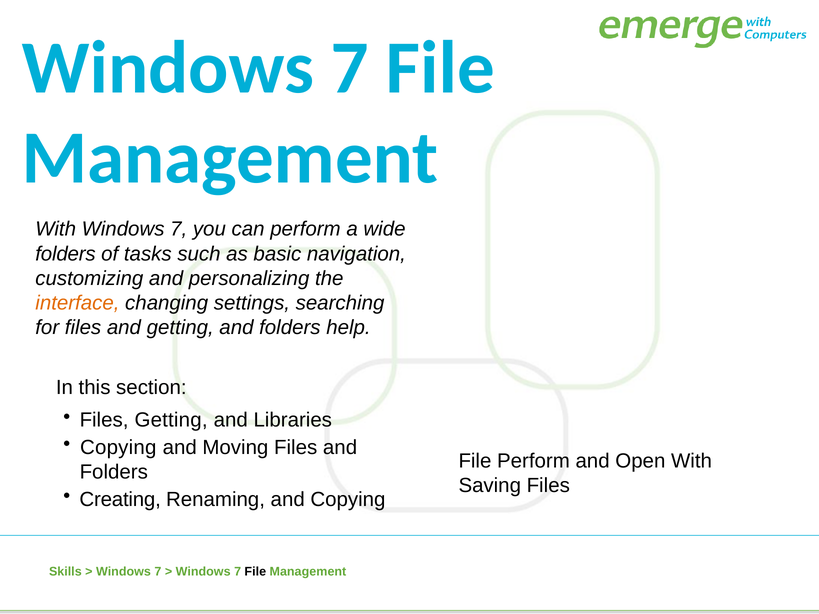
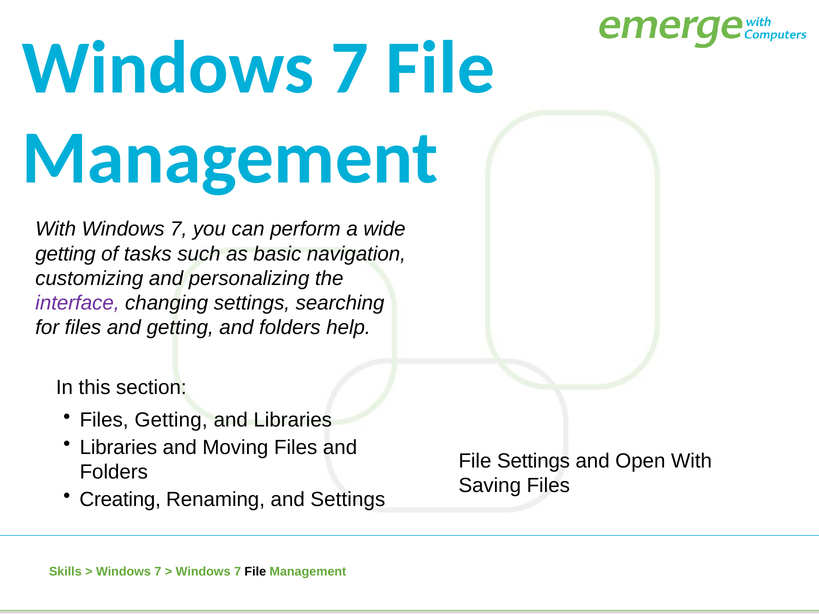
folders: folders -> getting (66, 254)
interface colour: orange -> purple (77, 303)
Copying: Copying -> Libraries (118, 448)
File Perform: Perform -> Settings (534, 461)
and Copying: Copying -> Settings (348, 500)
